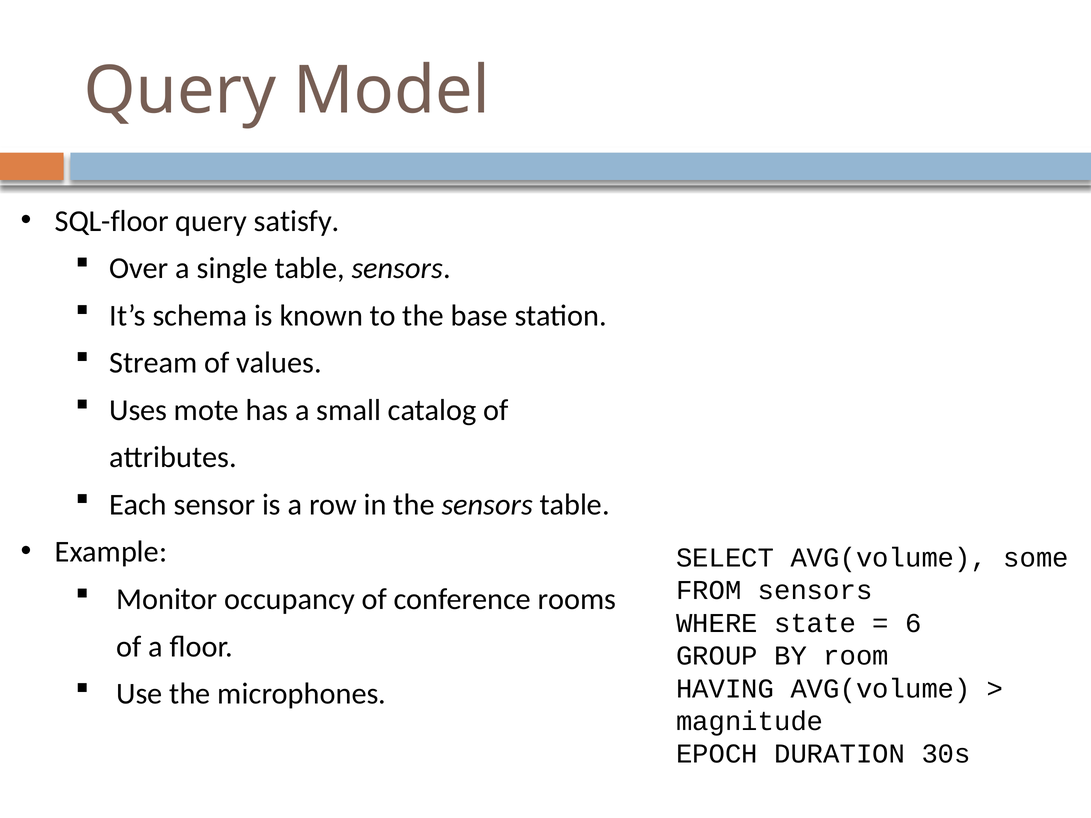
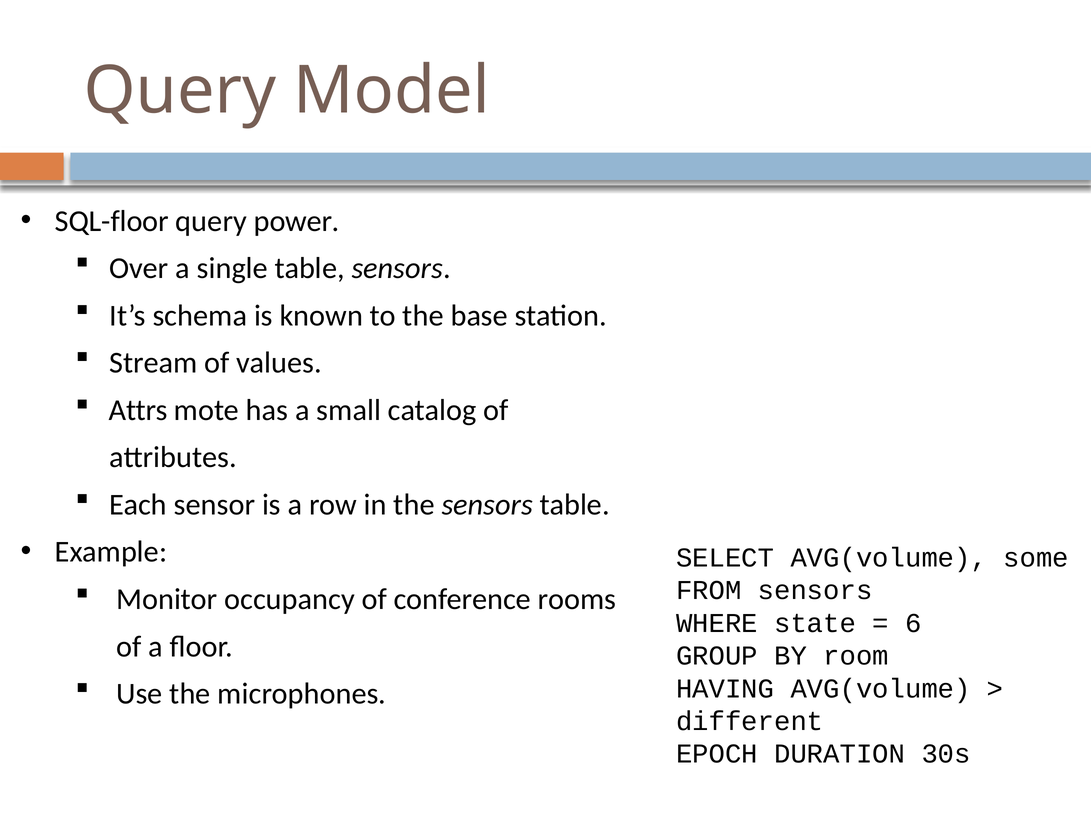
satisfy: satisfy -> power (297, 221)
Uses: Uses -> Attrs (138, 410)
magnitude: magnitude -> different (750, 721)
